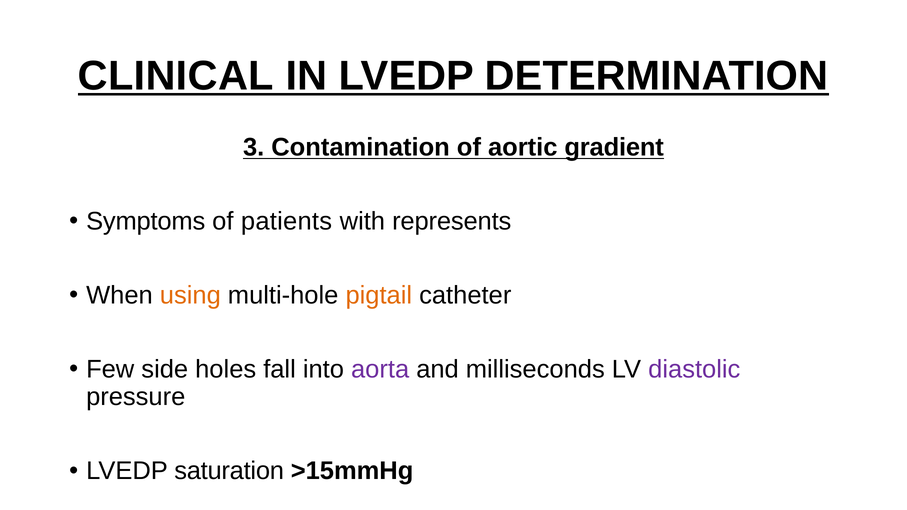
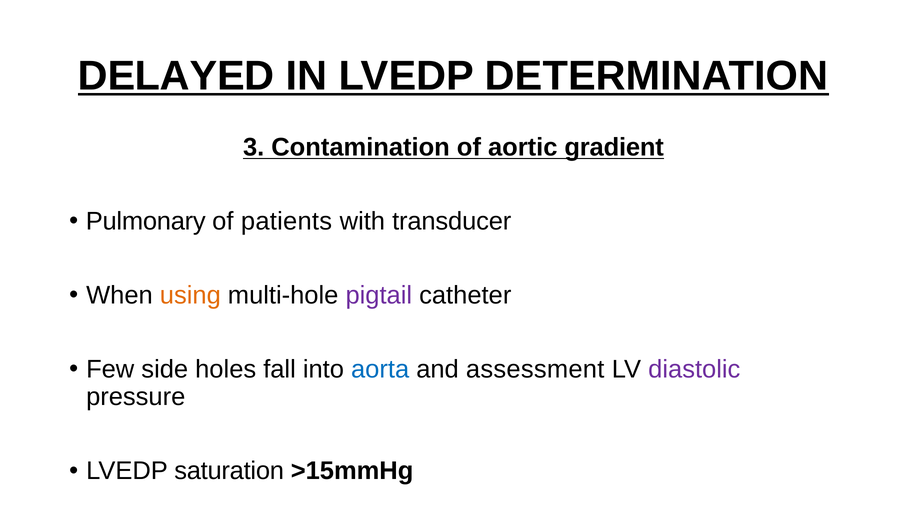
CLINICAL: CLINICAL -> DELAYED (176, 76)
Symptoms: Symptoms -> Pulmonary (146, 221)
represents: represents -> transducer (452, 221)
pigtail colour: orange -> purple (379, 295)
aorta colour: purple -> blue (380, 370)
milliseconds: milliseconds -> assessment (535, 370)
